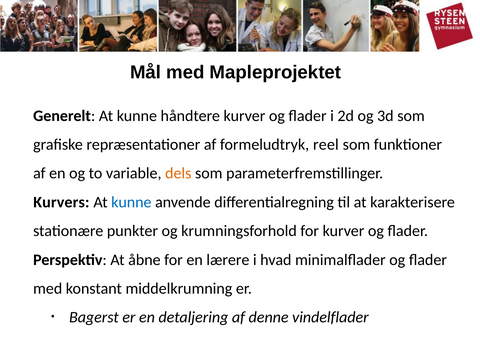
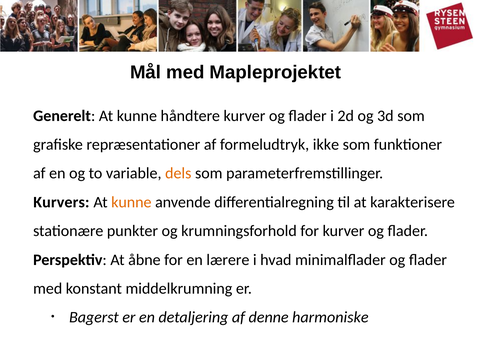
reel: reel -> ikke (326, 145)
kunne colour: blue -> orange (131, 202)
vindelflader: vindelflader -> harmoniske (330, 317)
